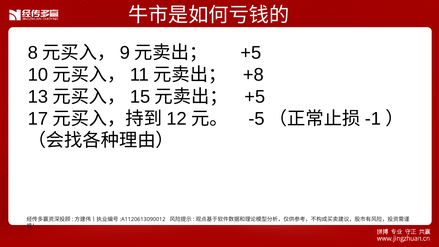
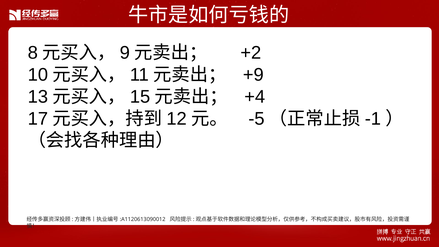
+5: +5 -> +2 (251, 53)
+8: +8 -> +9 (253, 75)
+5: +5 -> +4 (255, 97)
